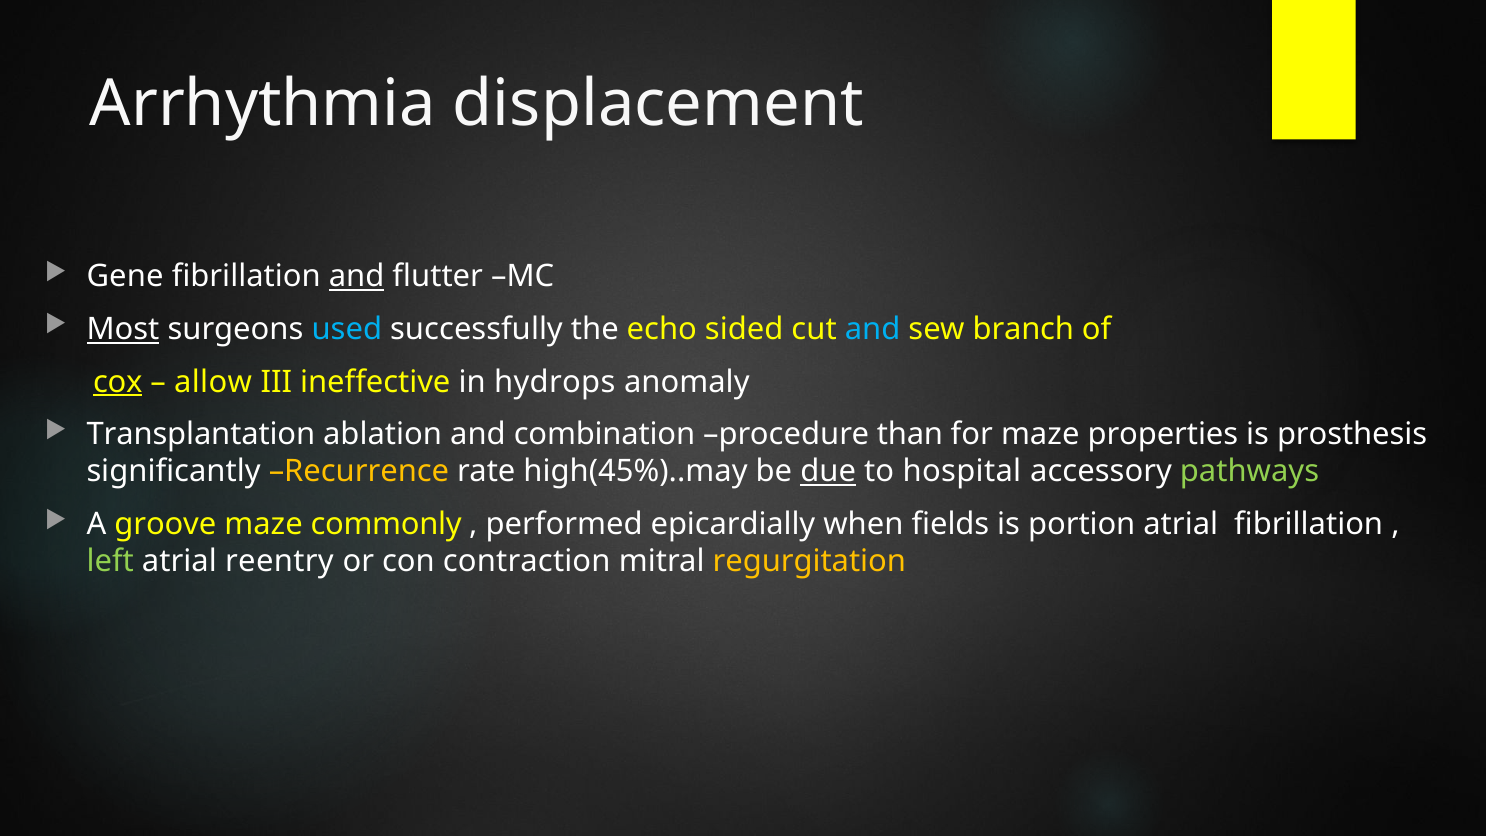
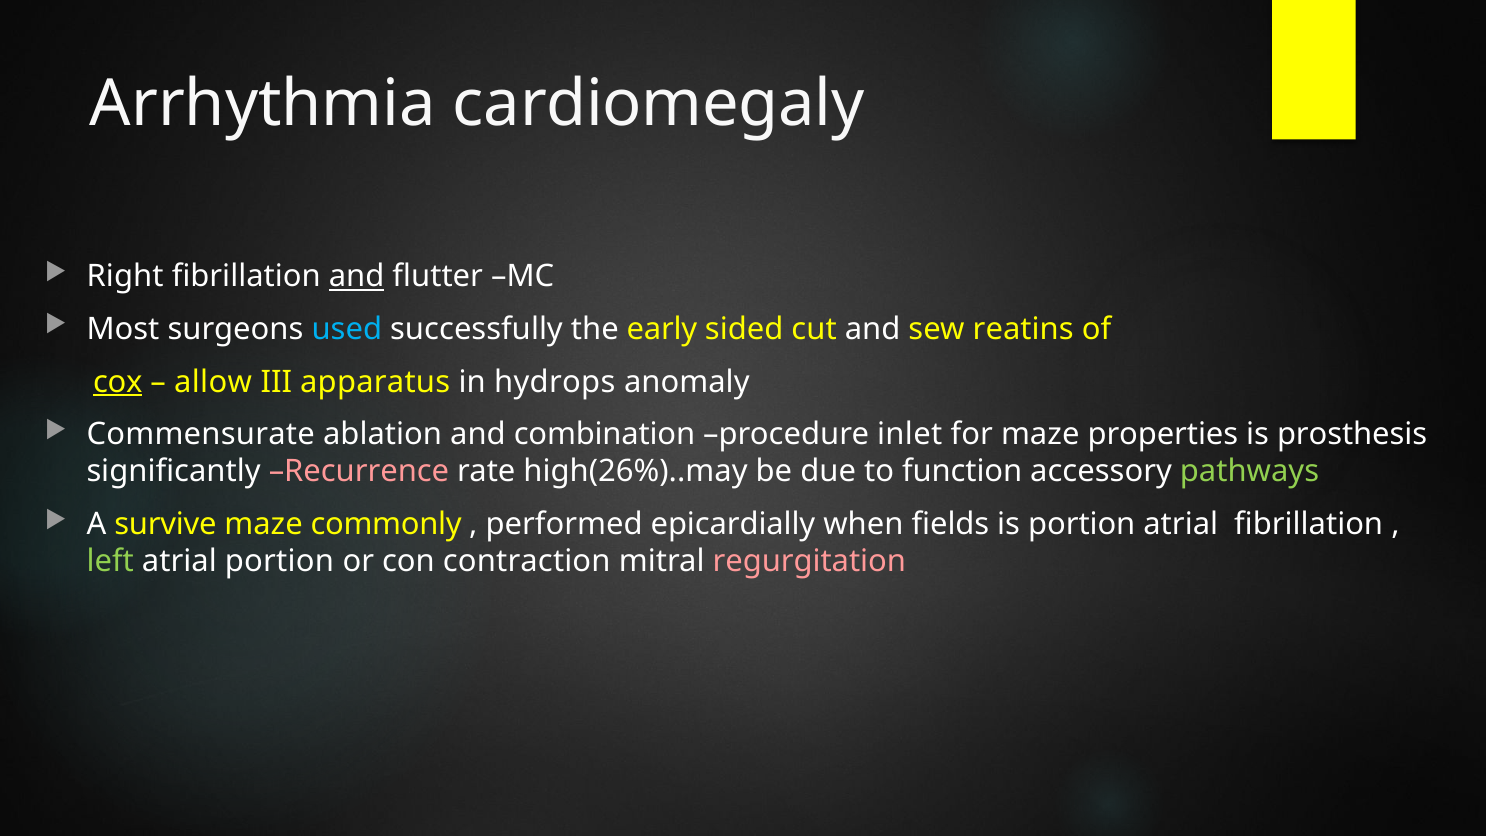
displacement: displacement -> cardiomegaly (659, 104)
Gene: Gene -> Right (125, 277)
Most underline: present -> none (123, 329)
echo: echo -> early (662, 329)
and colour: light blue -> white (873, 329)
branch: branch -> reatins (1023, 329)
ineffective: ineffective -> apparatus (375, 382)
Transplantation: Transplantation -> Commensurate (201, 435)
than: than -> inlet (910, 435)
Recurrence colour: yellow -> pink (359, 472)
high(45%)..may: high(45%)..may -> high(26%)..may (636, 472)
due underline: present -> none (828, 472)
hospital: hospital -> function (962, 472)
groove: groove -> survive (165, 524)
atrial reentry: reentry -> portion (279, 562)
regurgitation colour: yellow -> pink (809, 562)
